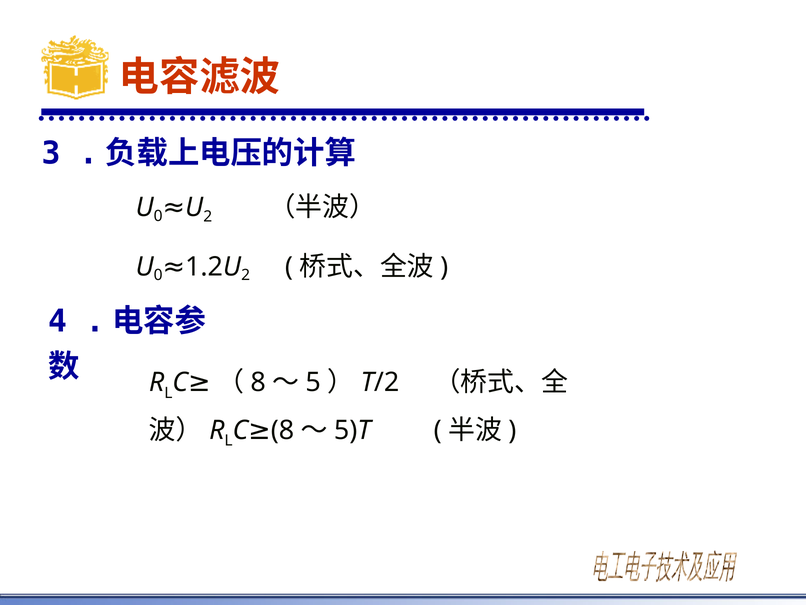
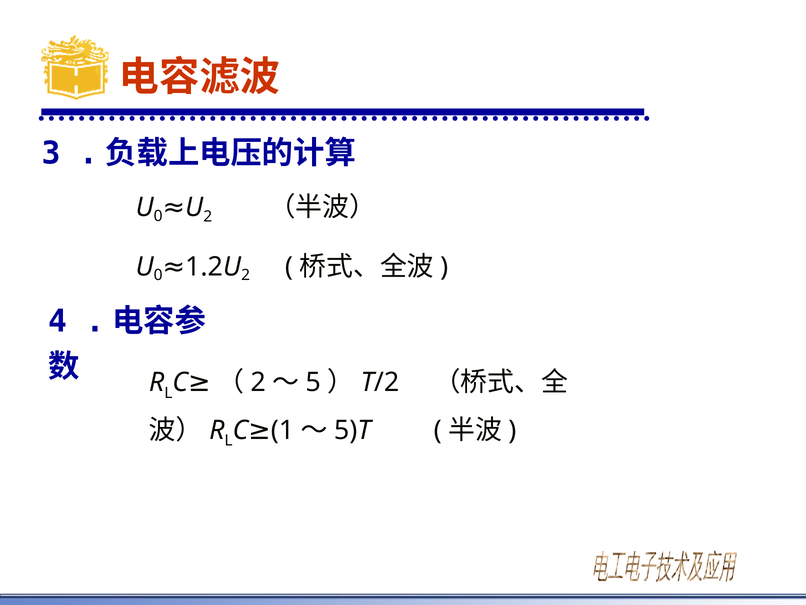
8: 8 -> 2 (258, 382)
8: 8 -> 1 (283, 430)
